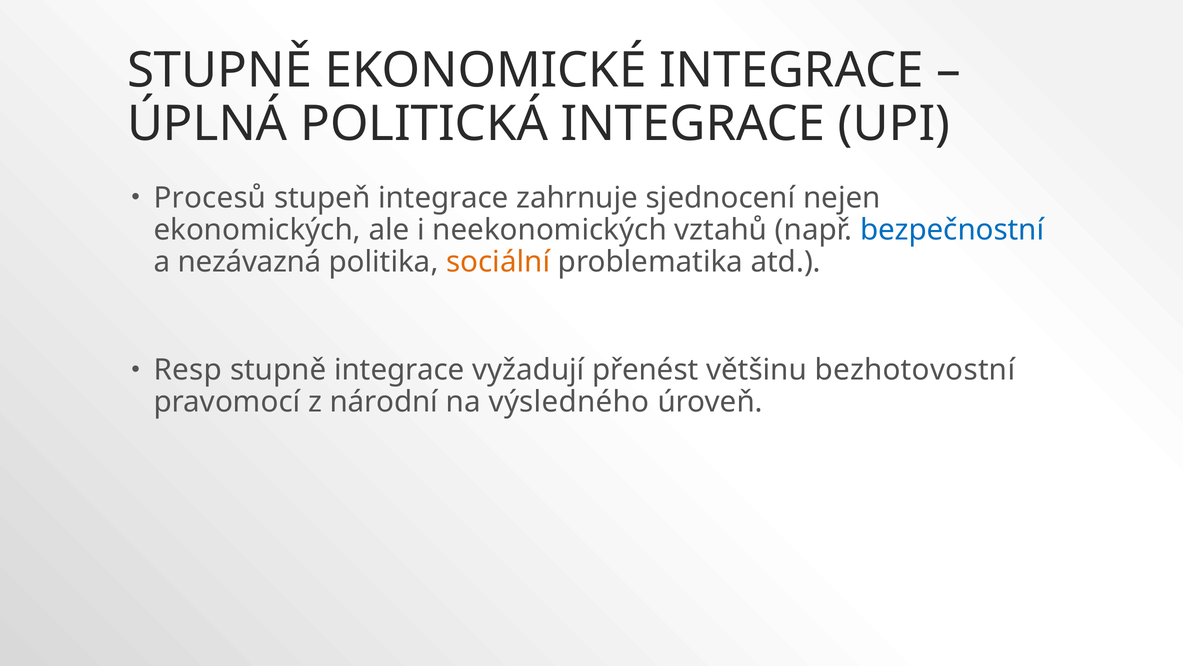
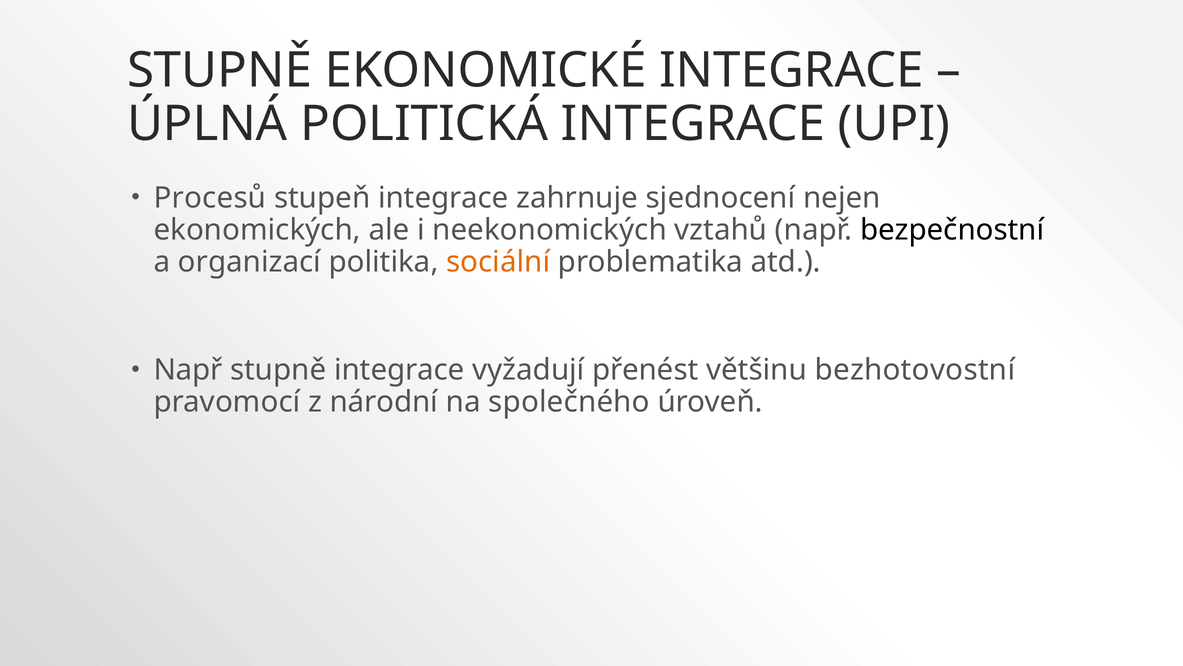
bezpečnostní colour: blue -> black (952, 230)
nezávazná: nezávazná -> organizací (249, 262)
Resp: Resp -> Např (188, 370)
výsledného: výsledného -> společného (569, 402)
